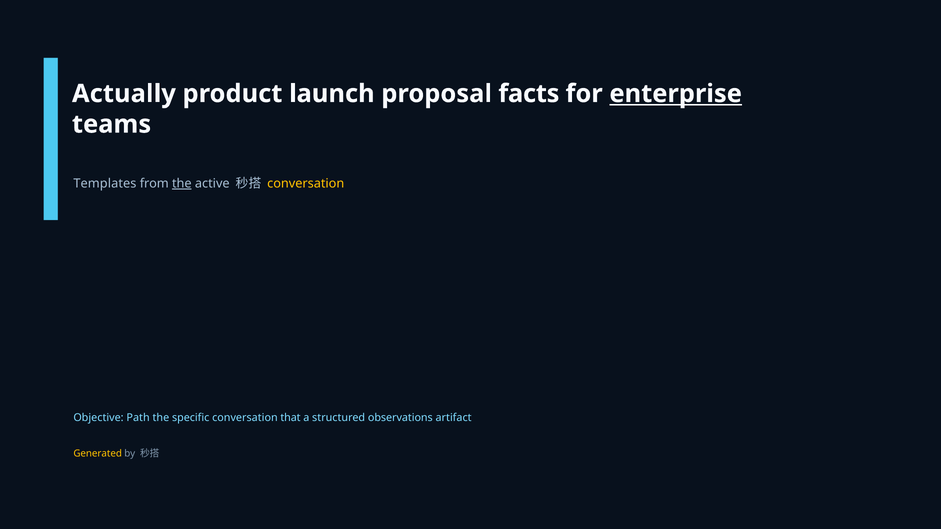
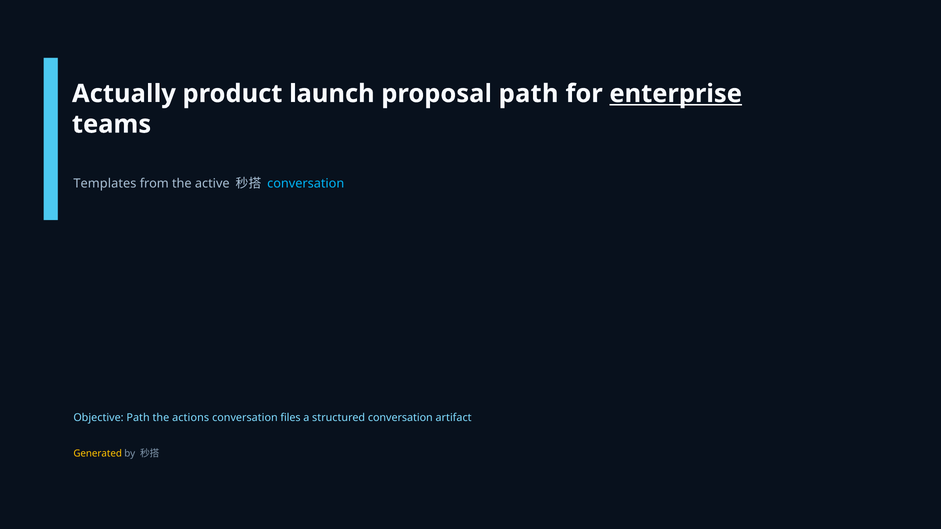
proposal facts: facts -> path (529, 94)
the underline: present -> none (182, 184)
conversation colour: yellow -> light blue (306, 184)
specific: specific -> actions (191, 418)
that: that -> files (291, 418)
structured observations: observations -> conversation (400, 418)
